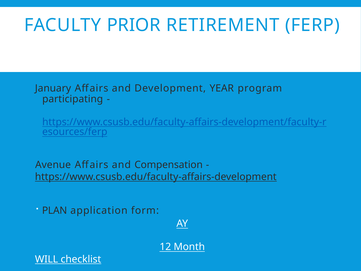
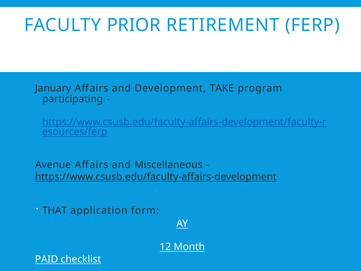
YEAR: YEAR -> TAKE (222, 88)
Compensation: Compensation -> Miscellaneous (169, 165)
PLAN: PLAN -> THAT (55, 210)
WILL: WILL -> PAID (47, 259)
